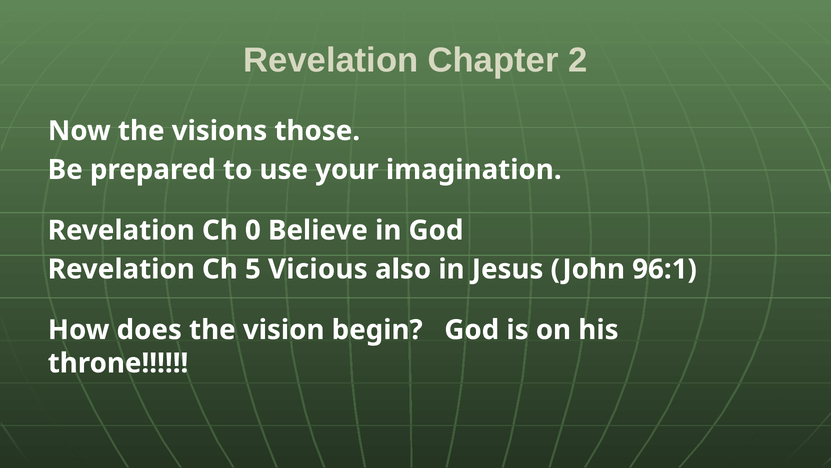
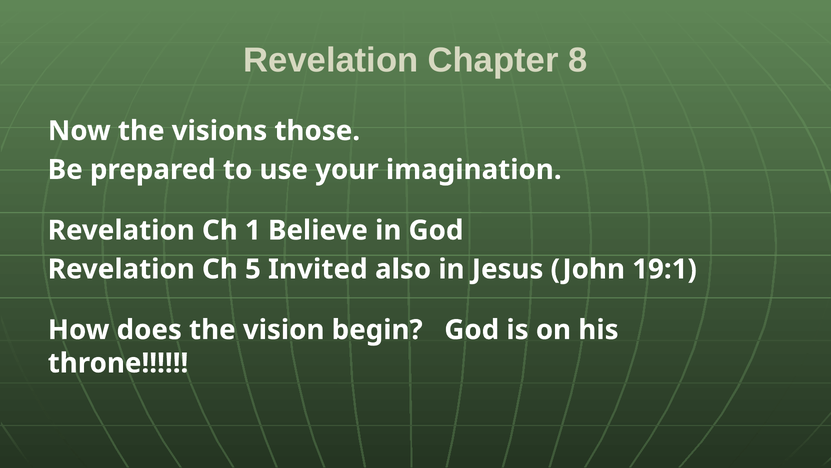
2: 2 -> 8 (578, 60)
0: 0 -> 1 (253, 230)
Vicious: Vicious -> Invited (318, 269)
96:1: 96:1 -> 19:1 (665, 269)
